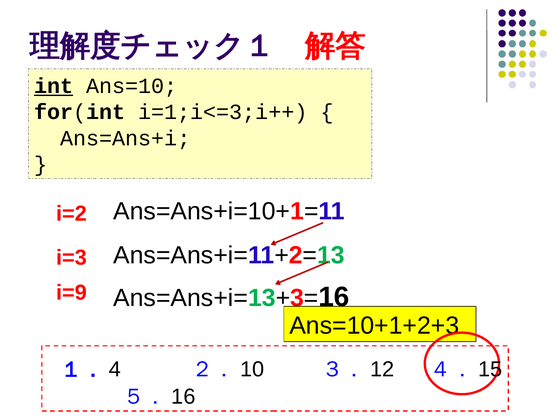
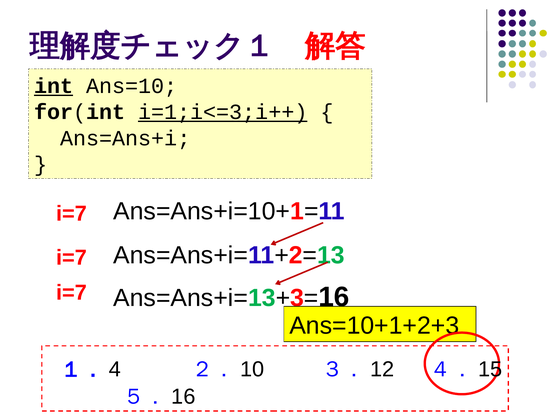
i=1;i<=3;i++ underline: none -> present (223, 112)
i=2: i=2 -> i=7 (71, 214)
i=3: i=3 -> i=7 (71, 258)
i=9: i=9 -> i=7 (71, 293)
